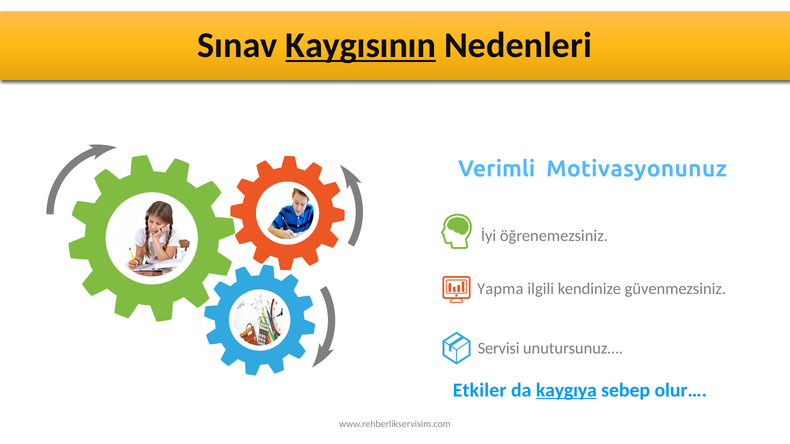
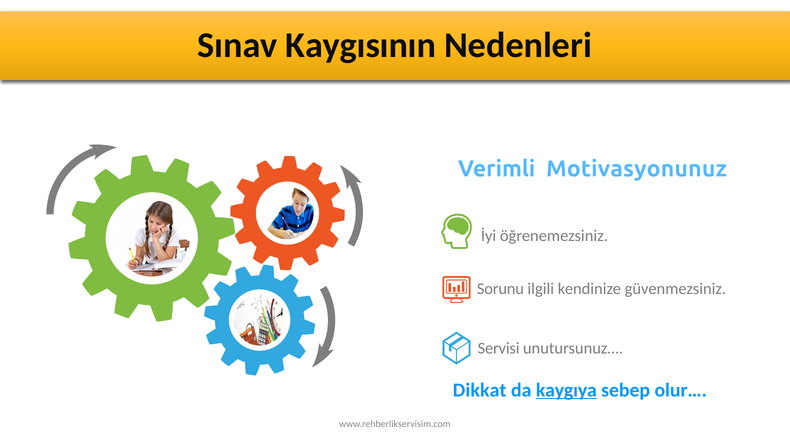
Kaygısının underline: present -> none (361, 46)
Yapma: Yapma -> Sorunu (500, 289)
Etkiler: Etkiler -> Dikkat (480, 390)
